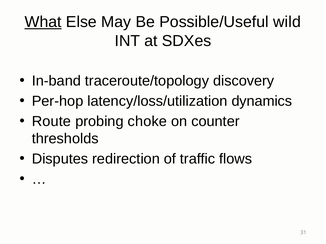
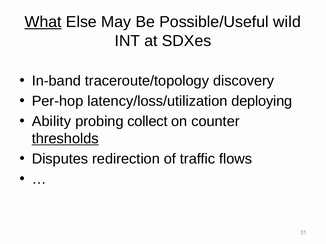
dynamics: dynamics -> deploying (262, 101)
Route: Route -> Ability (51, 122)
choke: choke -> collect (147, 122)
thresholds underline: none -> present (65, 139)
